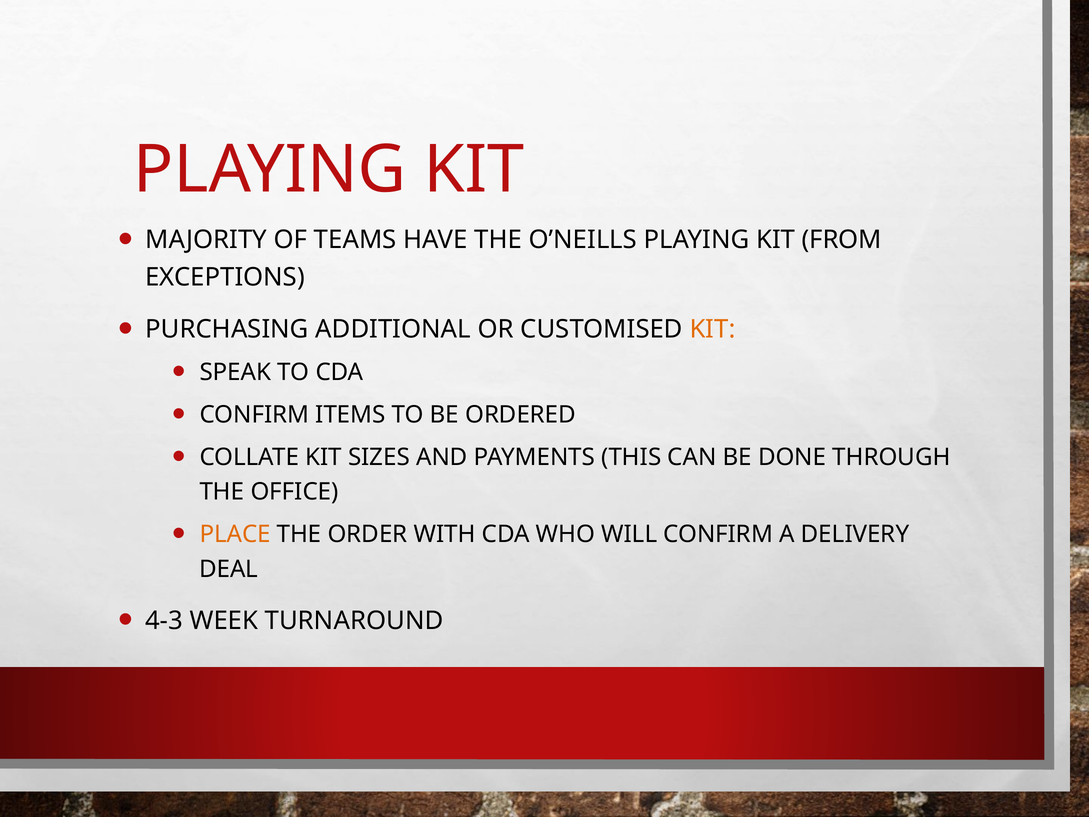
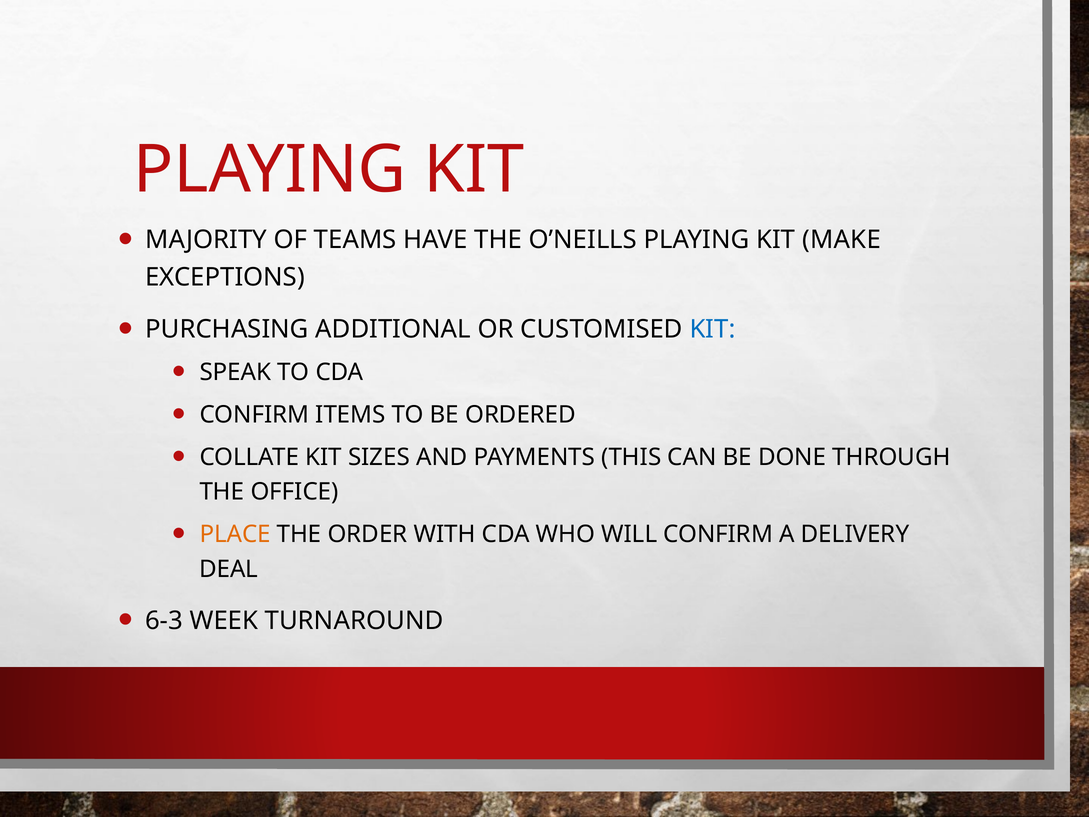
FROM: FROM -> MAKE (842, 240)
KIT colour: orange -> blue (712, 329)
4-3: 4-3 -> 6-3 (164, 620)
